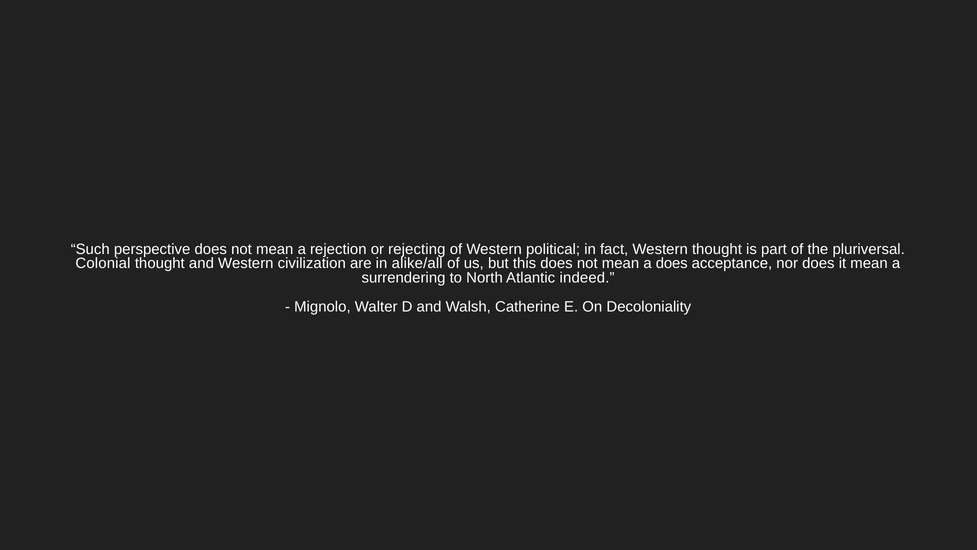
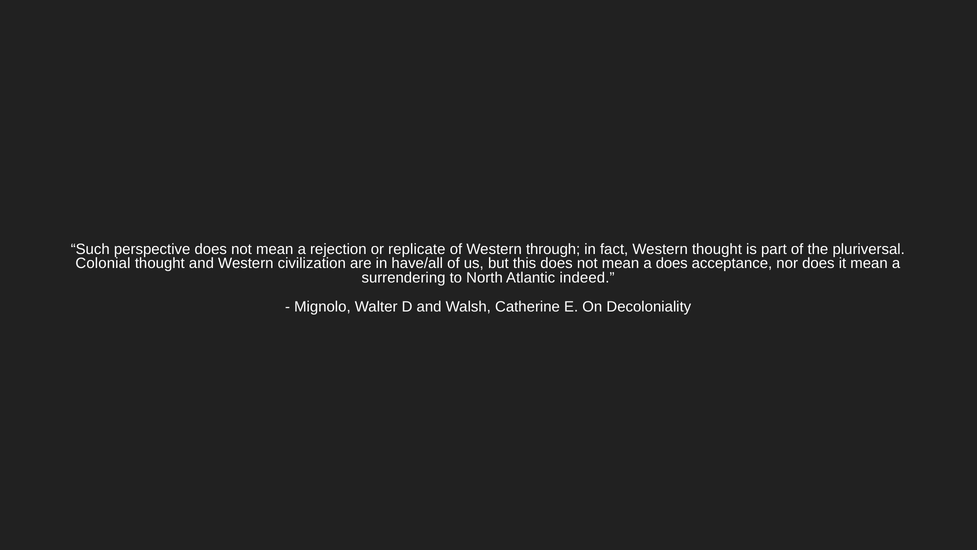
rejecting: rejecting -> replicate (417, 249)
political: political -> through (553, 249)
alike/all: alike/all -> have/all (417, 263)
